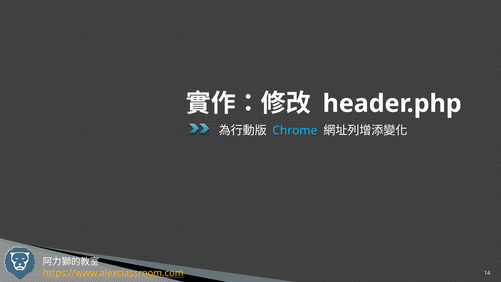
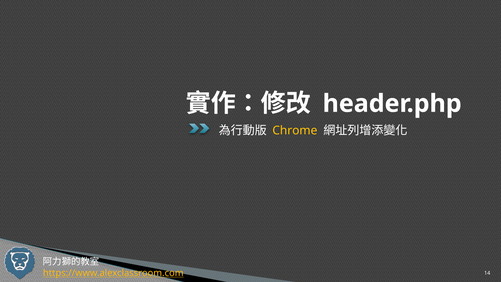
Chrome colour: light blue -> yellow (295, 130)
